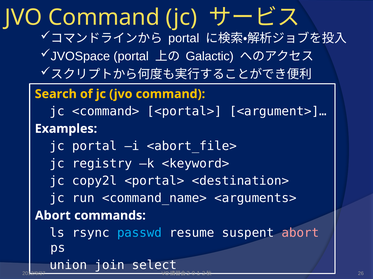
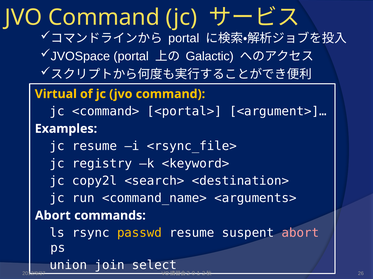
Search: Search -> Virtual (56, 94)
jc portal: portal -> resume (95, 146)
<abort_file>: <abort_file> -> <rsync_file> (192, 146)
copy2l <portal>: <portal> -> <search> (154, 181)
passwd colour: light blue -> yellow (139, 233)
